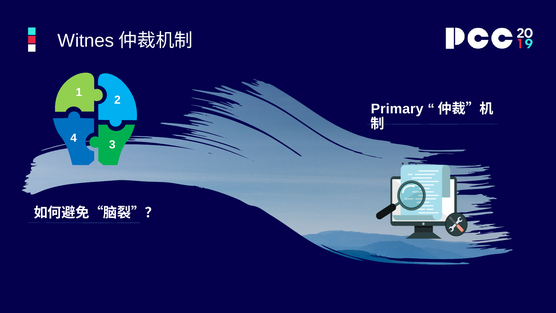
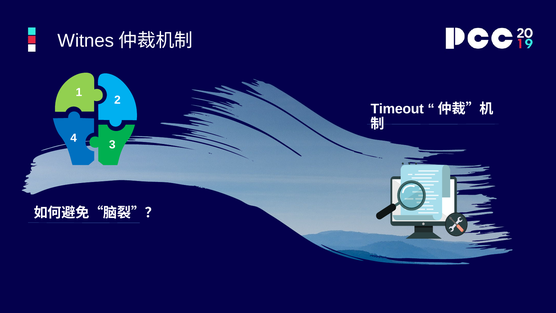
Primary: Primary -> Timeout (397, 109)
